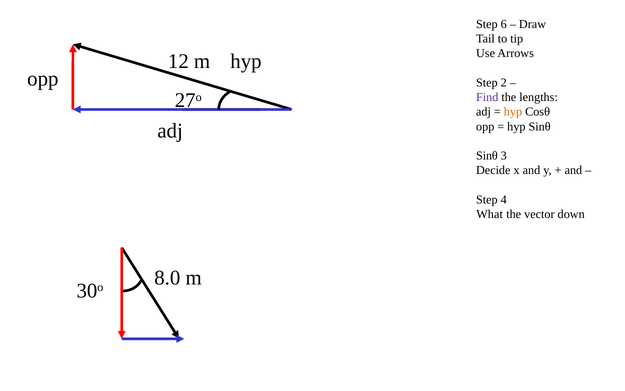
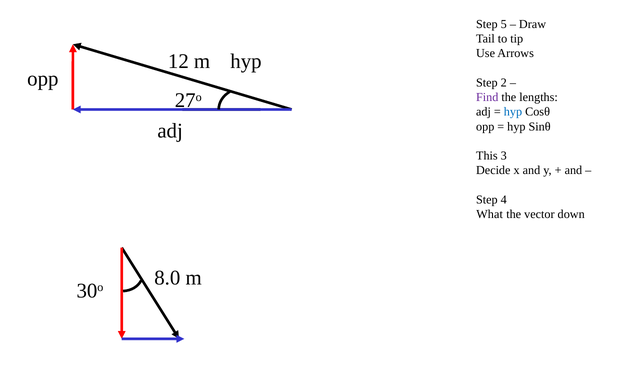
6: 6 -> 5 (504, 24)
hyp colour: orange -> blue (513, 112)
Sinθ: Sinθ -> This (487, 156)
